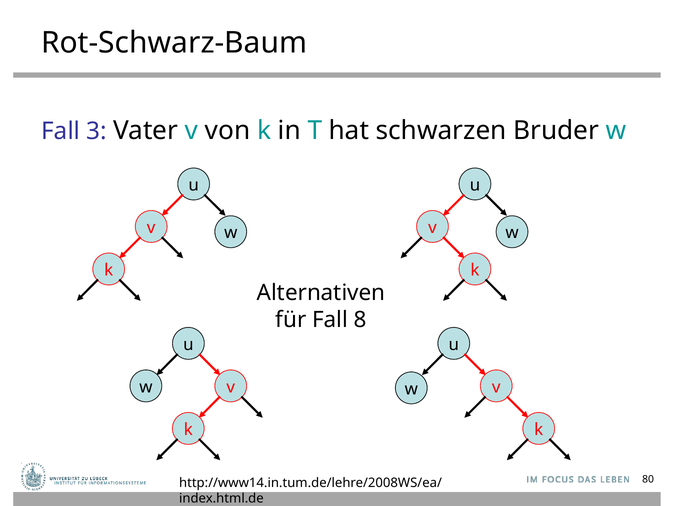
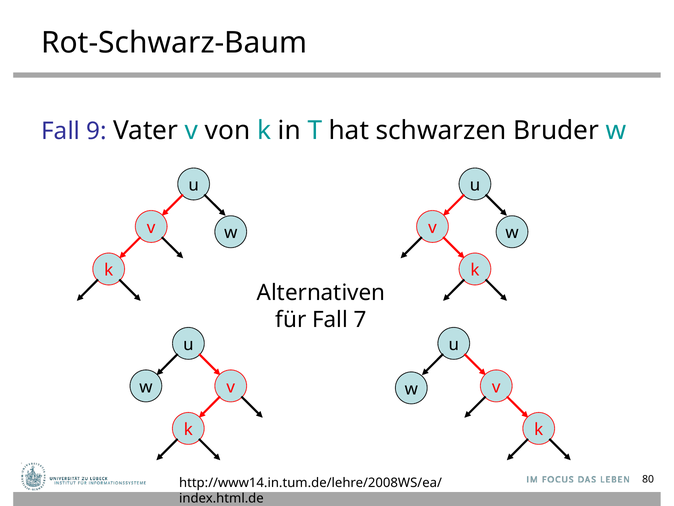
3: 3 -> 9 (97, 131)
8: 8 -> 7 (360, 319)
